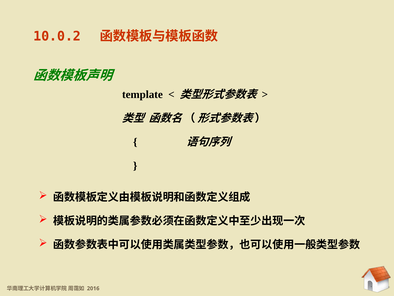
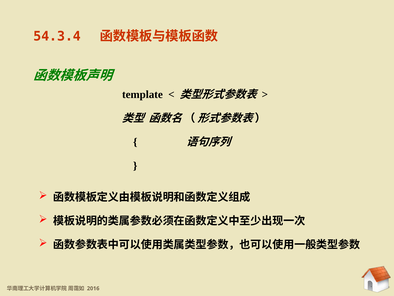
10.0.2: 10.0.2 -> 54.3.4 (57, 36)
